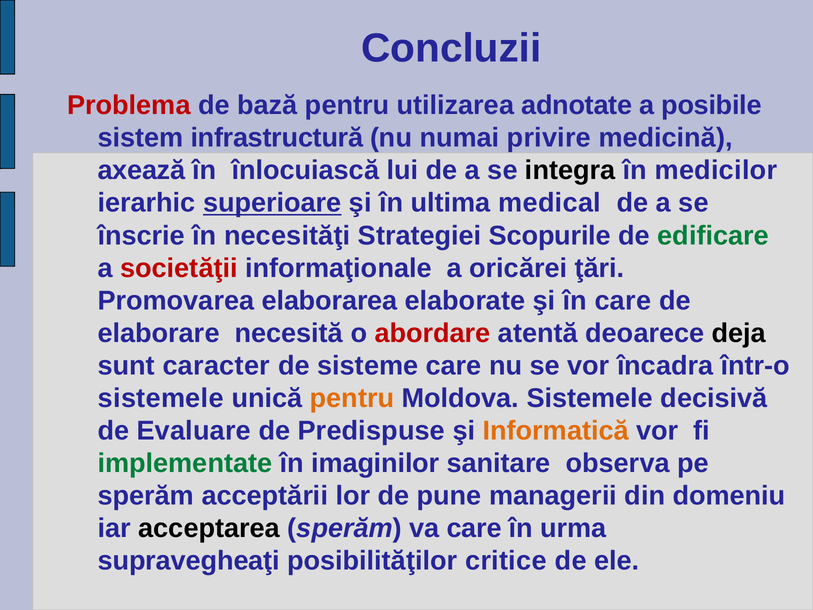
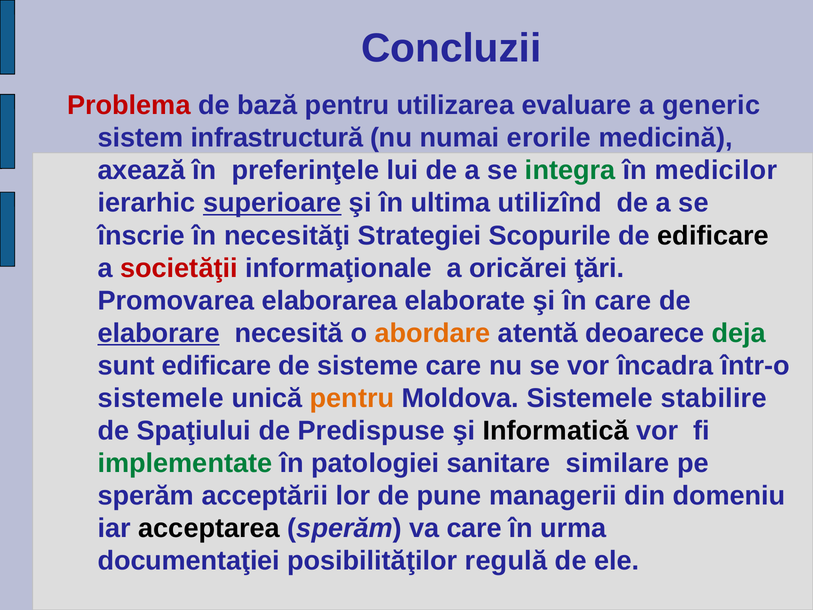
adnotate: adnotate -> evaluare (577, 105)
posibile: posibile -> generic (711, 105)
privire: privire -> erorile (549, 138)
înlocuiască: înlocuiască -> preferinţele (305, 170)
integra colour: black -> green (570, 170)
medical: medical -> utilizînd (550, 203)
edificare colour: green -> black (713, 235)
elaborare underline: none -> present (159, 333)
abordare colour: red -> orange (433, 333)
deja colour: black -> green (739, 333)
sunt caracter: caracter -> edificare (217, 366)
decisivă: decisivă -> stabilire (714, 398)
Evaluare: Evaluare -> Spaţiului (194, 431)
Informatică colour: orange -> black (556, 431)
imaginilor: imaginilor -> patologiei (375, 463)
observa: observa -> similare (618, 463)
supravegheaţi: supravegheaţi -> documentaţiei (189, 561)
critice: critice -> regulă (506, 561)
